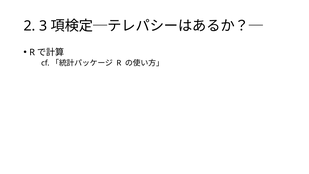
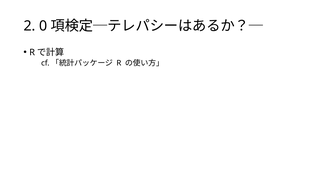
3: 3 -> 0 (43, 26)
